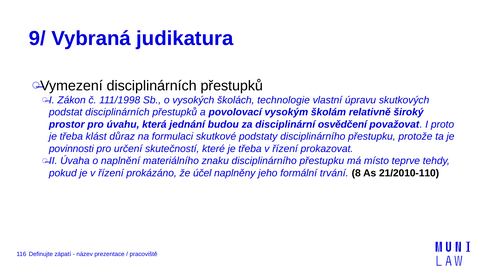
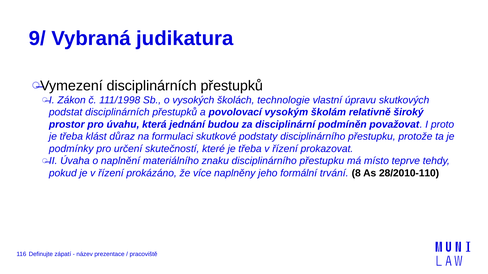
osvědčení: osvědčení -> podmíněn (342, 125)
povinnosti: povinnosti -> podmínky (71, 149)
účel: účel -> více (202, 173)
21/2010-110: 21/2010-110 -> 28/2010-110 (409, 173)
